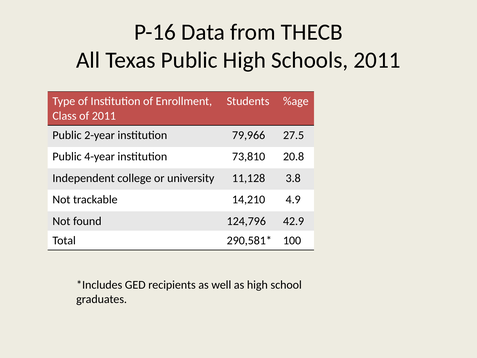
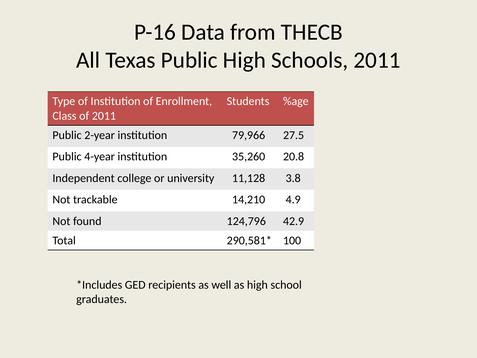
73,810: 73,810 -> 35,260 (249, 157)
